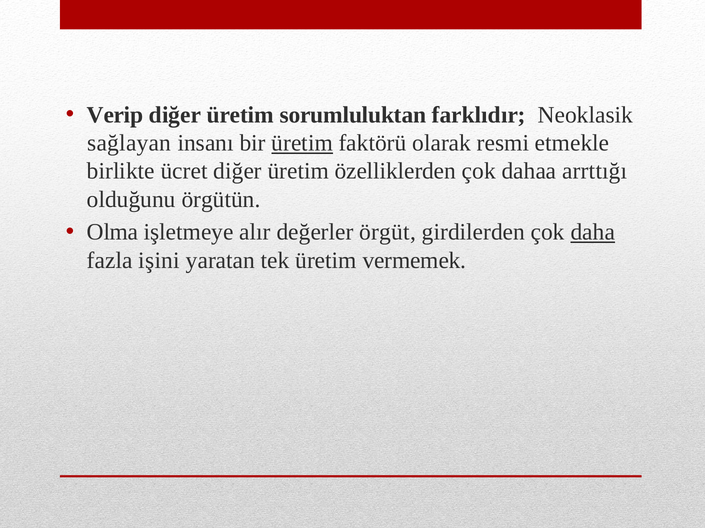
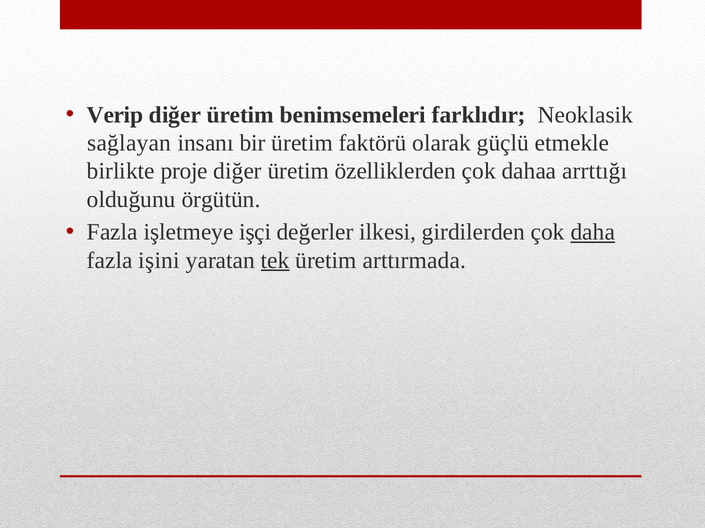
sorumluluktan: sorumluluktan -> benimsemeleri (353, 115)
üretim underline: present -> none (302, 143)
resmi: resmi -> güçlü (503, 143)
ücret: ücret -> proje (184, 171)
Olma: Olma -> Fazla (112, 233)
alır: alır -> işçi (255, 233)
örgüt: örgüt -> ilkesi (388, 233)
tek underline: none -> present (275, 261)
vermemek: vermemek -> arttırmada (414, 261)
